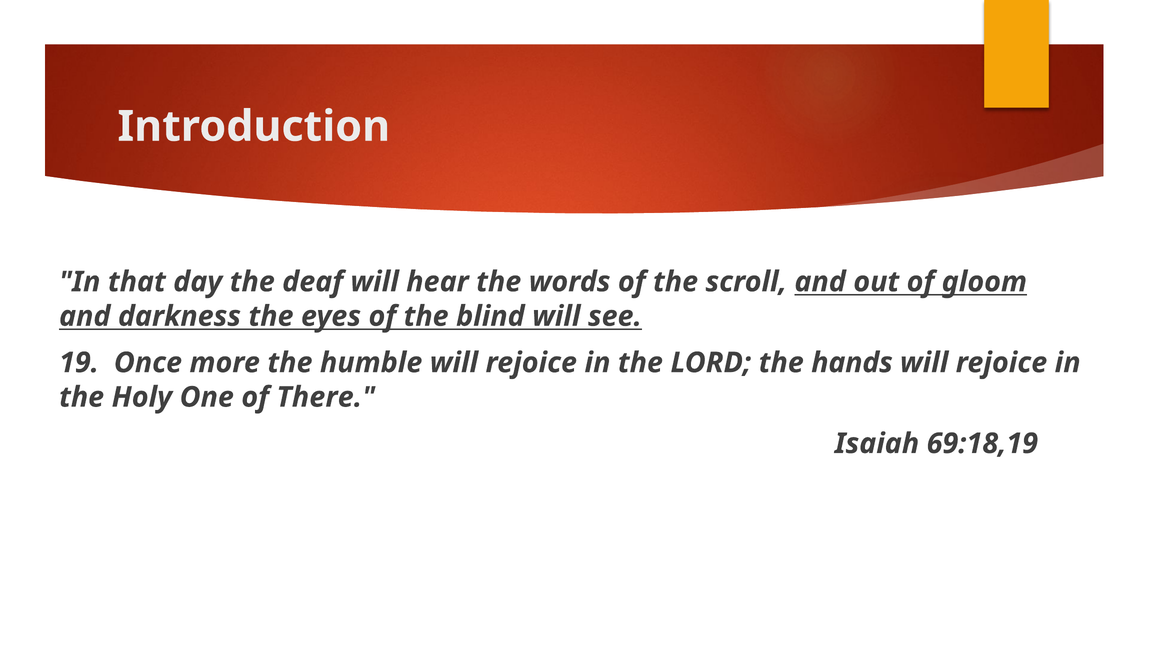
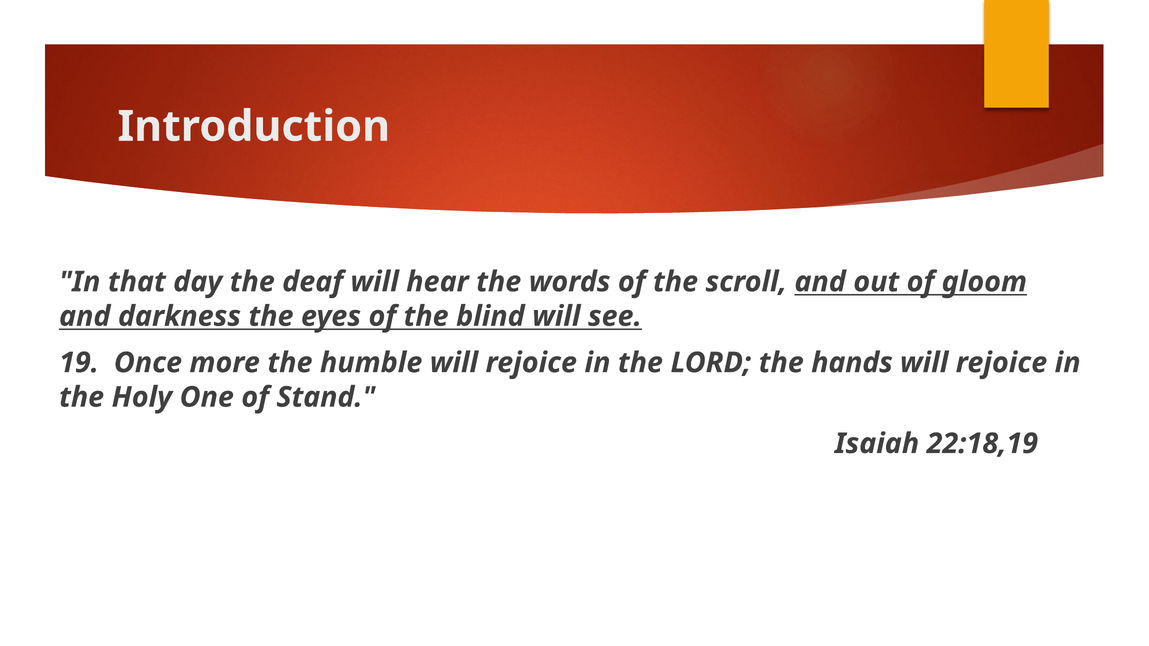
There: There -> Stand (326, 397)
69:18,19: 69:18,19 -> 22:18,19 (982, 444)
